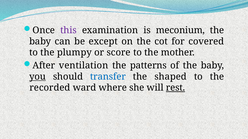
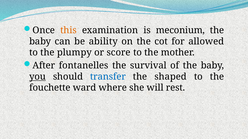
this colour: purple -> orange (68, 30)
except: except -> ability (103, 42)
covered: covered -> allowed (206, 42)
ventilation: ventilation -> fontanelles (84, 66)
patterns: patterns -> survival (148, 66)
recorded: recorded -> fouchette (50, 88)
rest underline: present -> none (175, 88)
